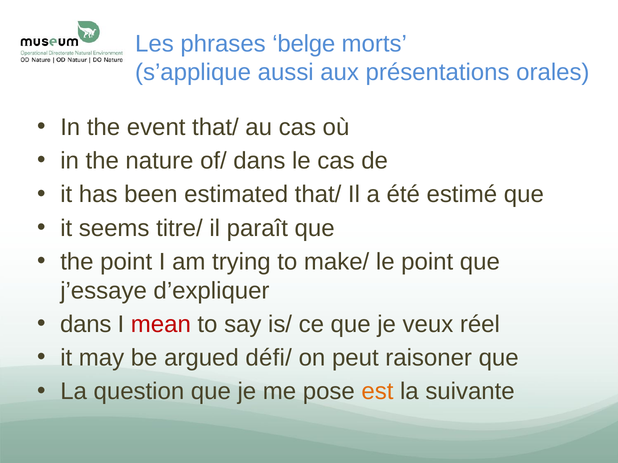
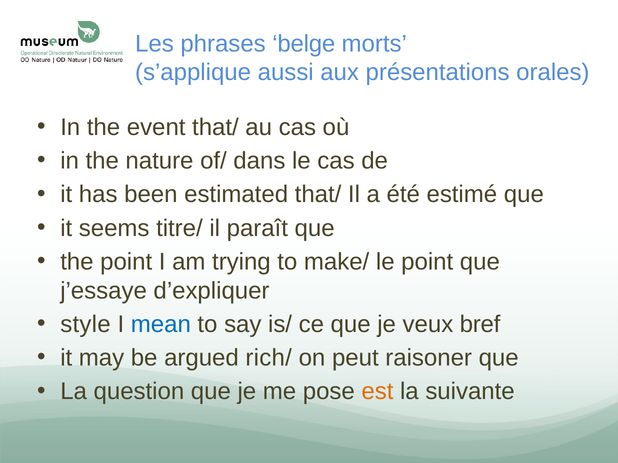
dans: dans -> style (85, 325)
mean colour: red -> blue (161, 325)
réel: réel -> bref (480, 325)
défi/: défi/ -> rich/ (269, 358)
